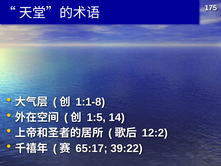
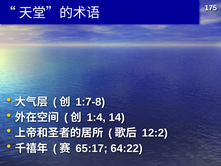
1:1-8: 1:1-8 -> 1:7-8 (90, 102)
1:5: 1:5 -> 1:4 (96, 117)
39:22: 39:22 -> 64:22 (127, 148)
